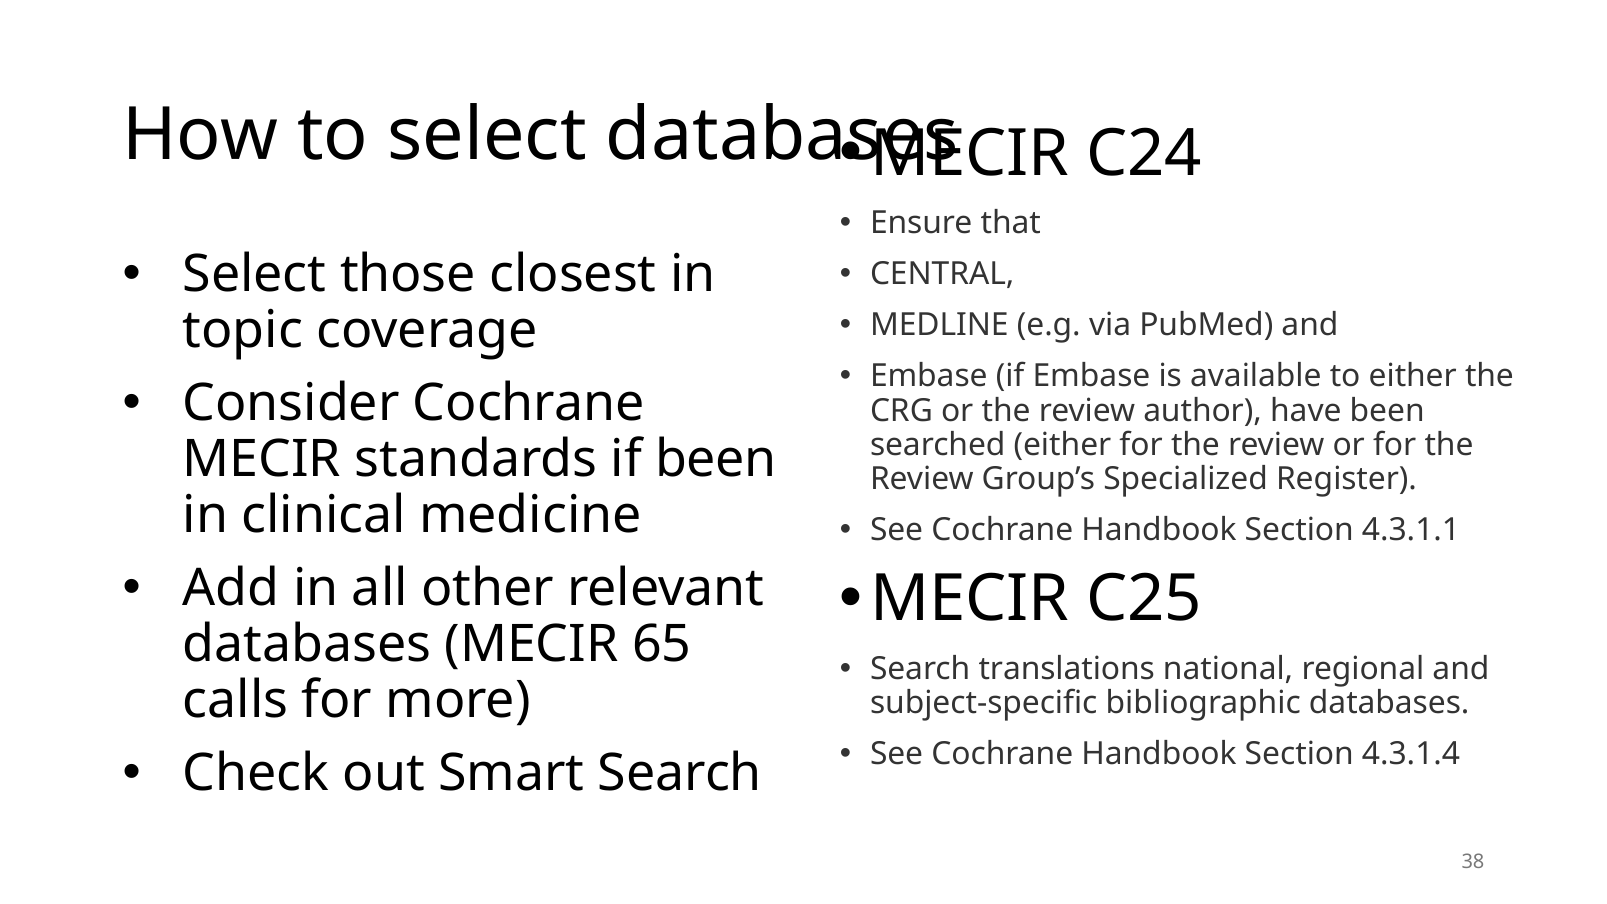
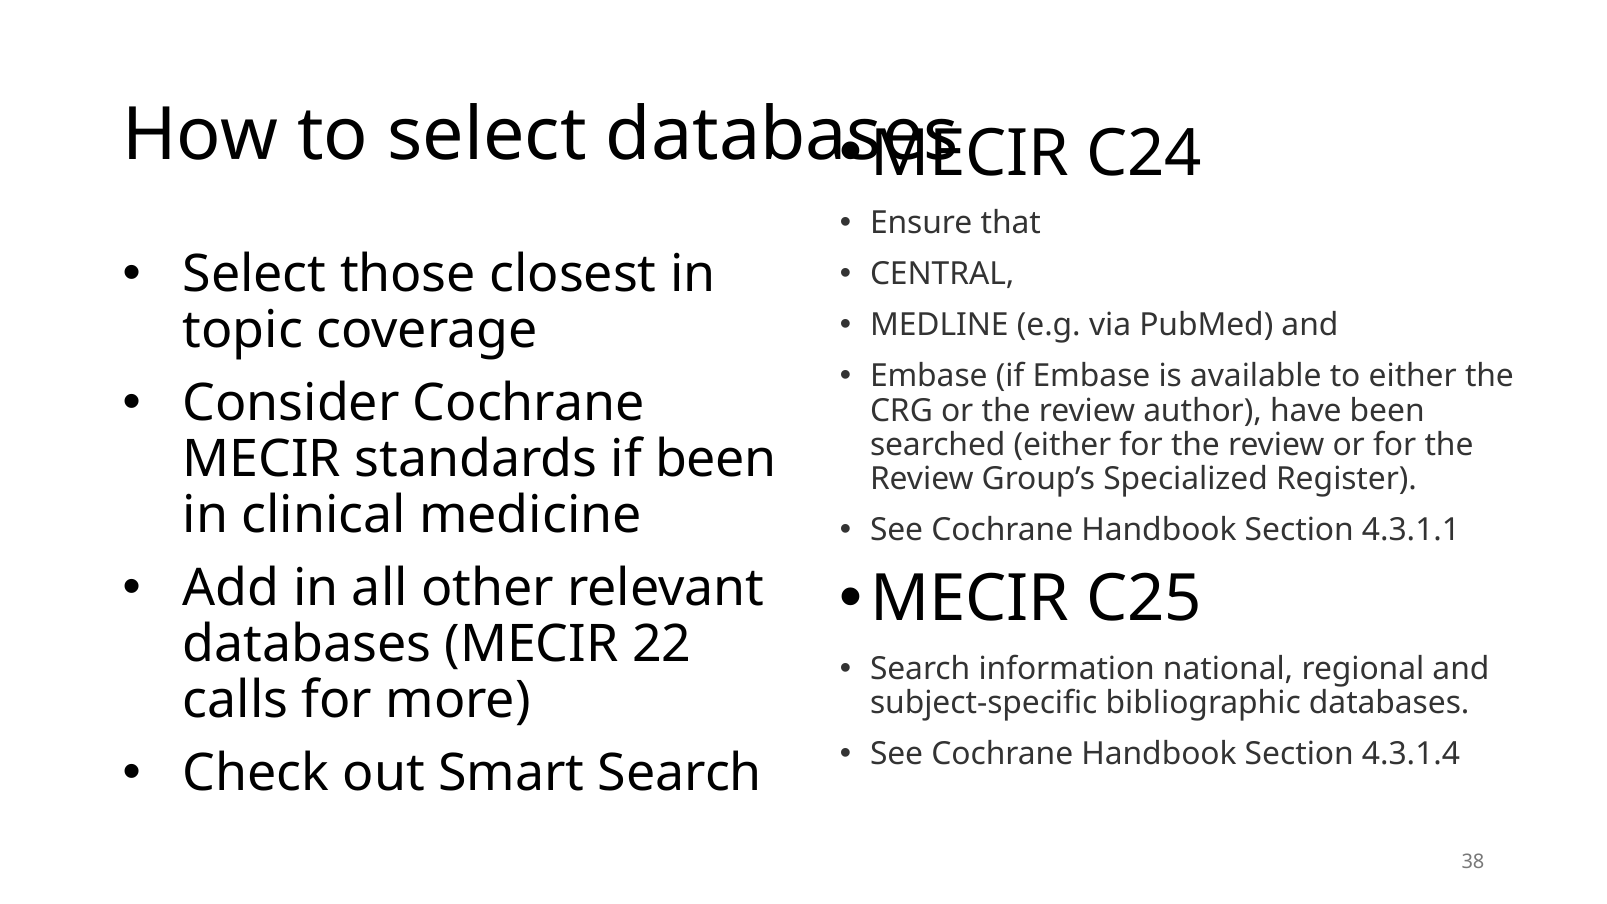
65: 65 -> 22 (662, 644)
translations: translations -> information (1067, 669)
